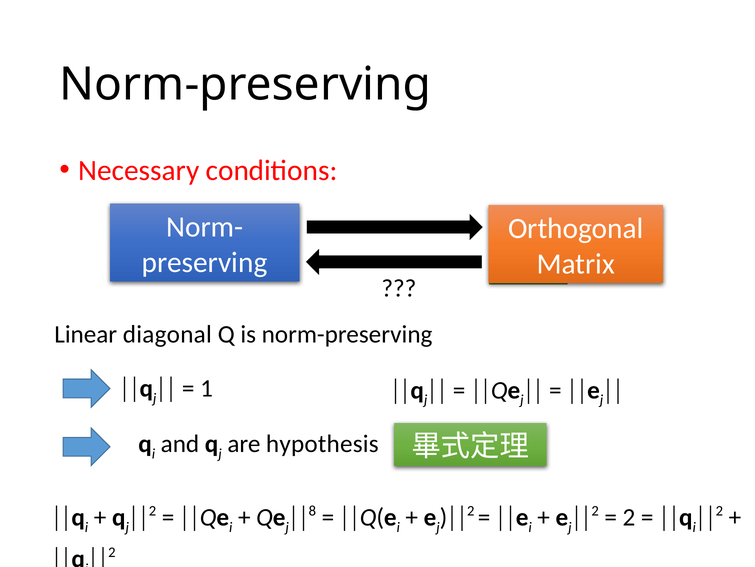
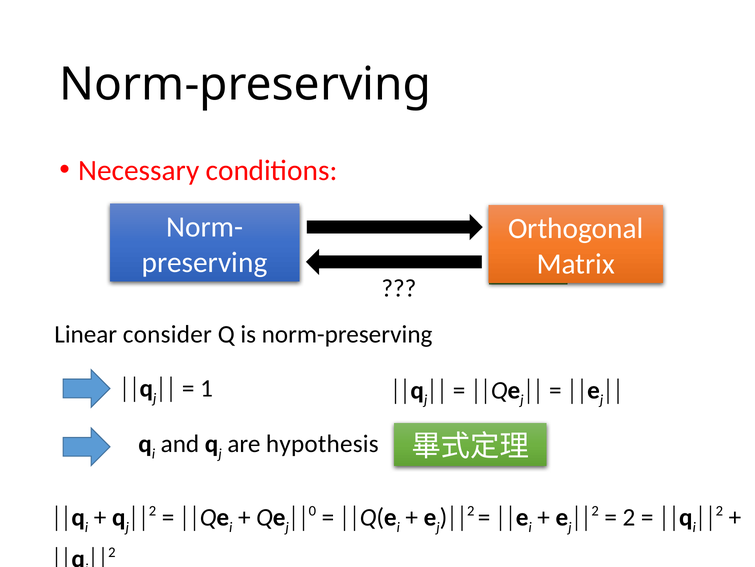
diagonal: diagonal -> consider (167, 334)
8: 8 -> 0 (312, 510)
